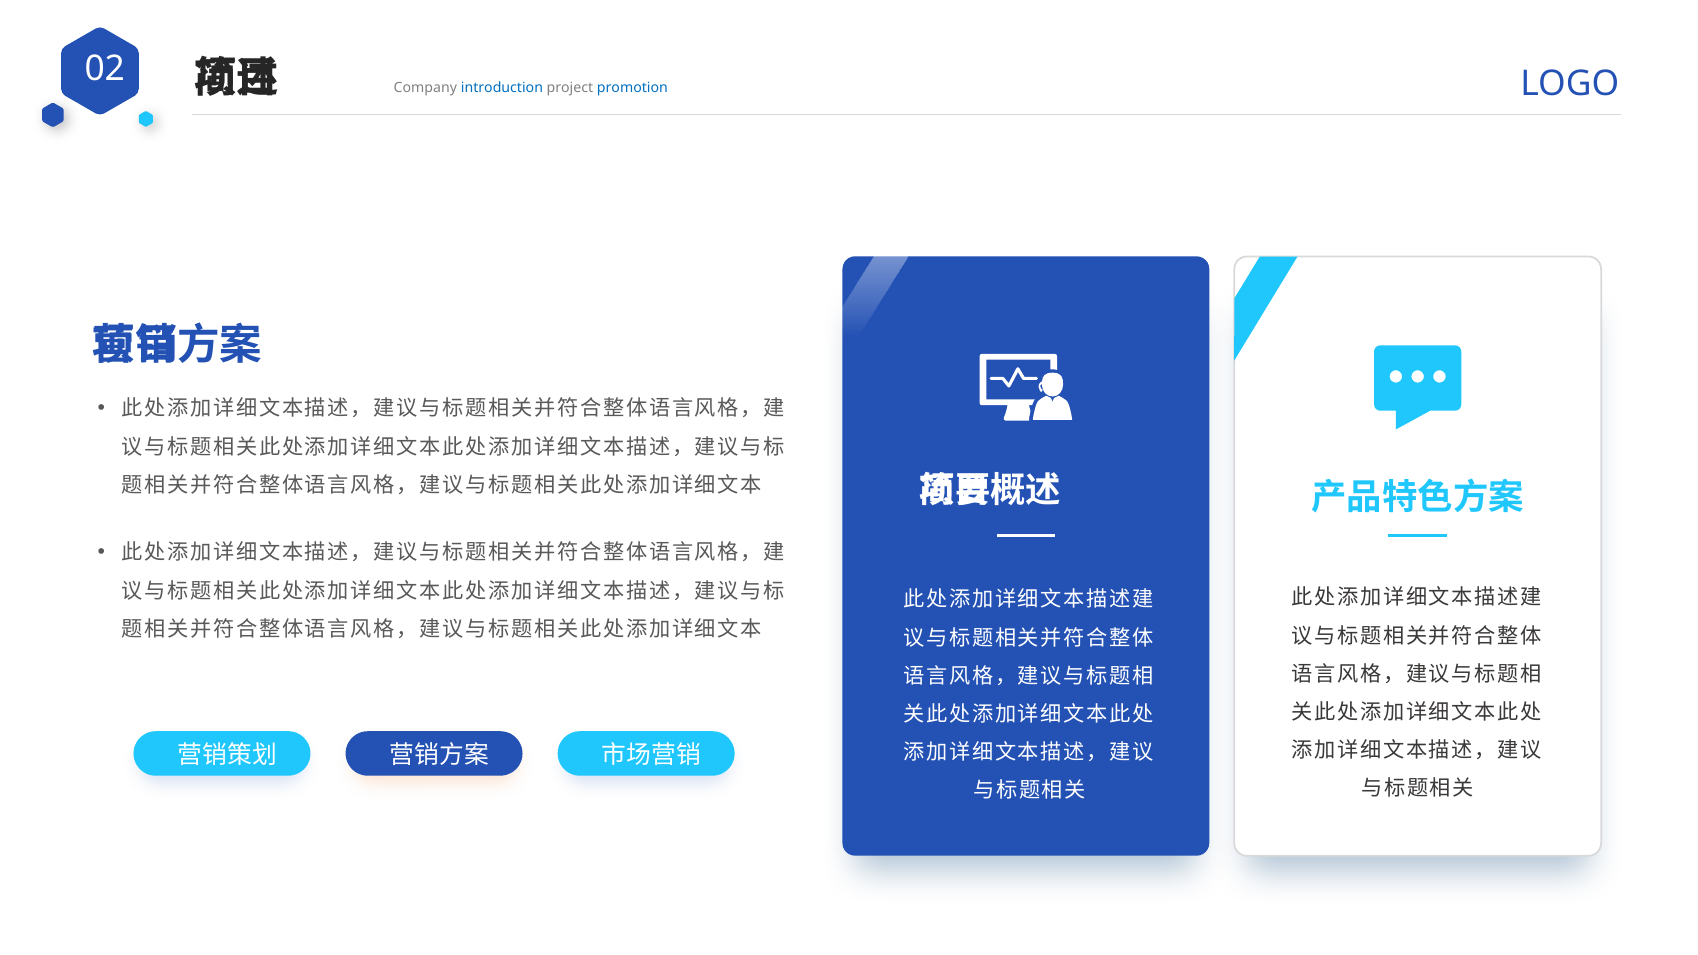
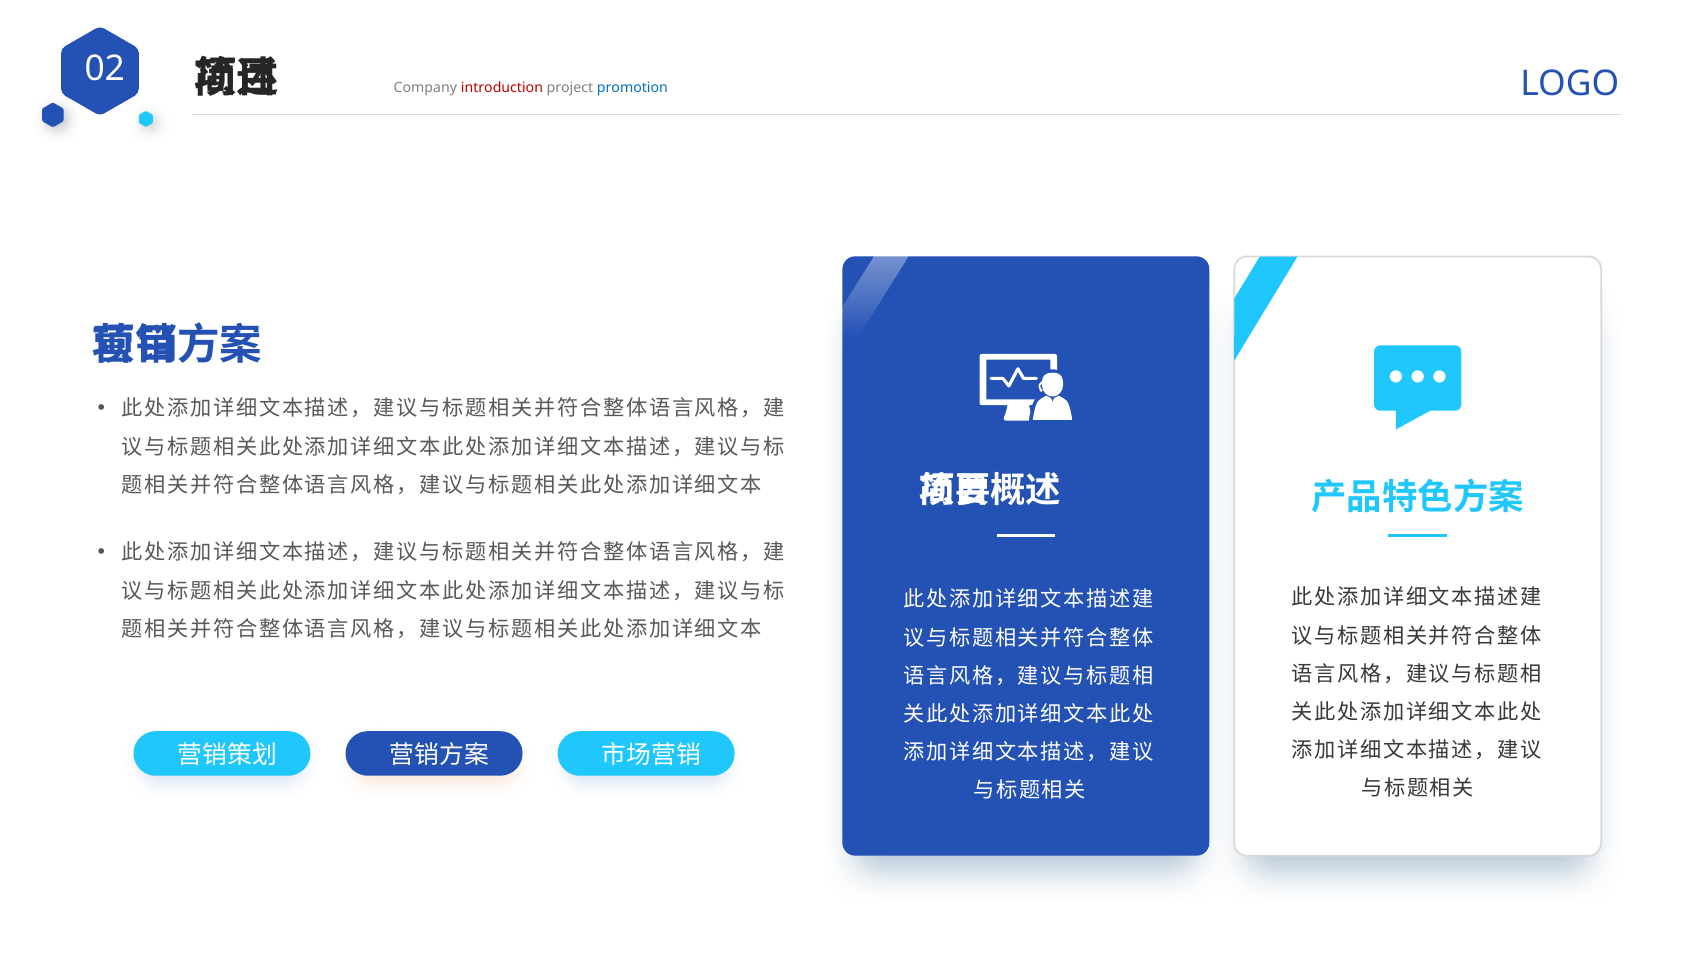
introduction colour: blue -> red (502, 88)
